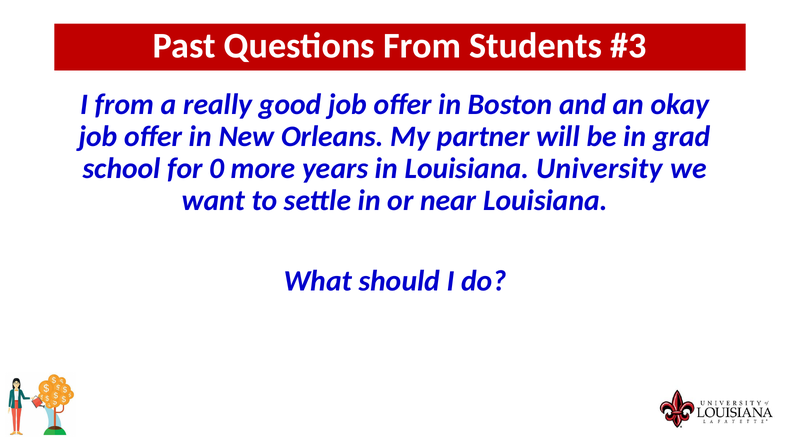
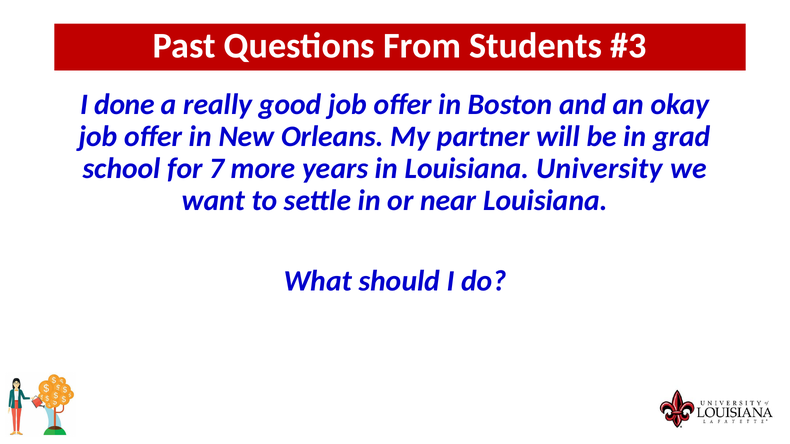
I from: from -> done (125, 105)
0: 0 -> 7 (217, 169)
